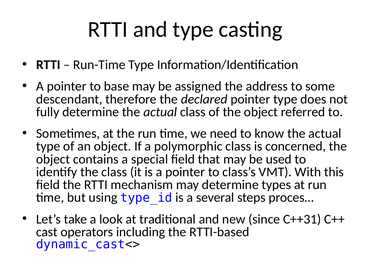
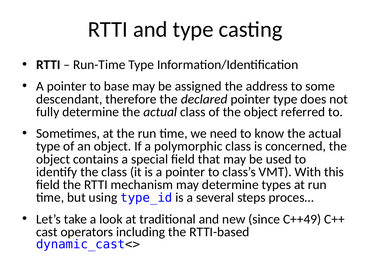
C++31: C++31 -> C++49 (302, 220)
